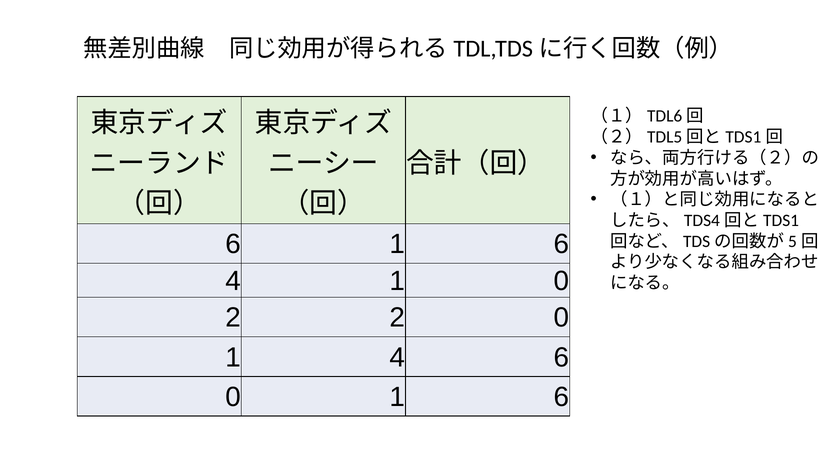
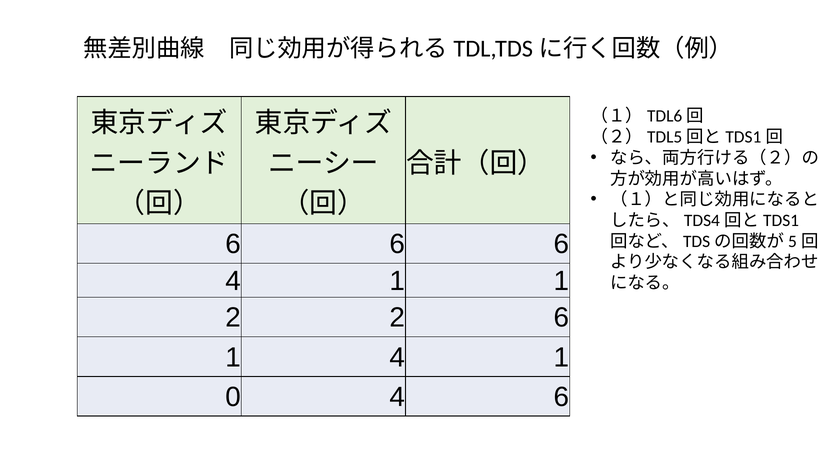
1: 1 -> 6 (397, 244)
1 0: 0 -> 1 (561, 281)
2 0: 0 -> 6 (561, 318)
1 4 6: 6 -> 1 (561, 357)
1: 1 -> 4 (397, 397)
